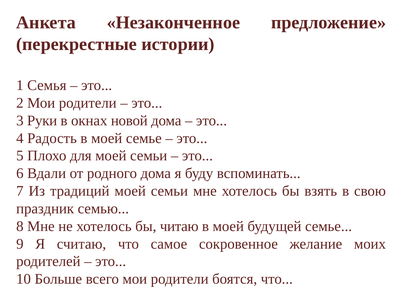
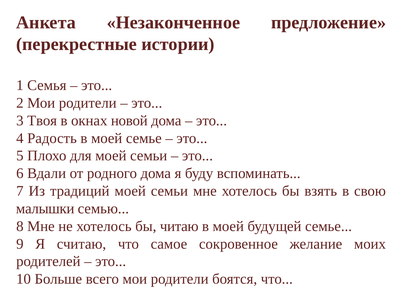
Руки: Руки -> Твоя (42, 121)
праздник: праздник -> малышки (45, 209)
